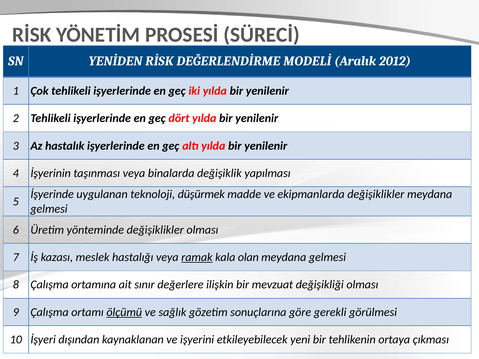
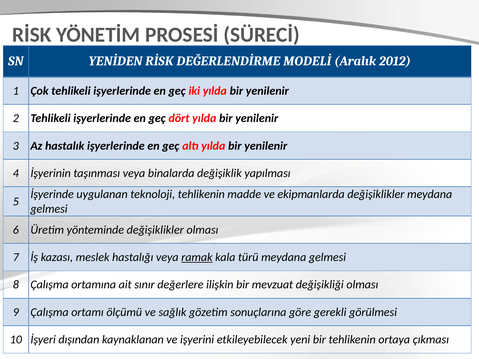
teknoloji düşürmek: düşürmek -> tehlikenin (201, 194)
olan: olan -> türü (248, 257)
ölçümü underline: present -> none (124, 312)
